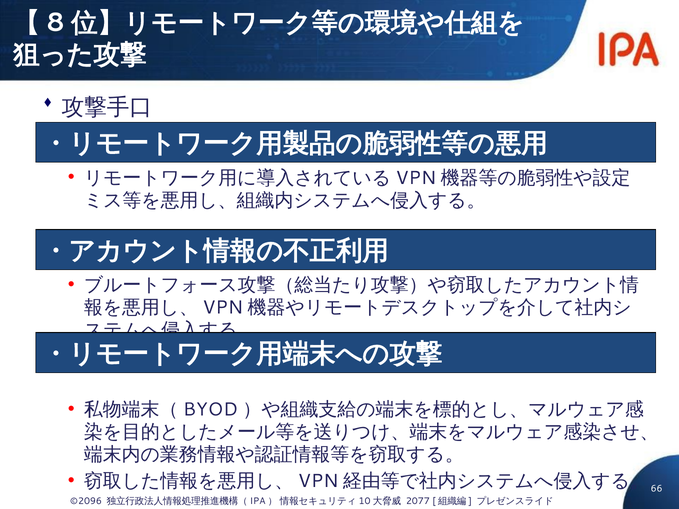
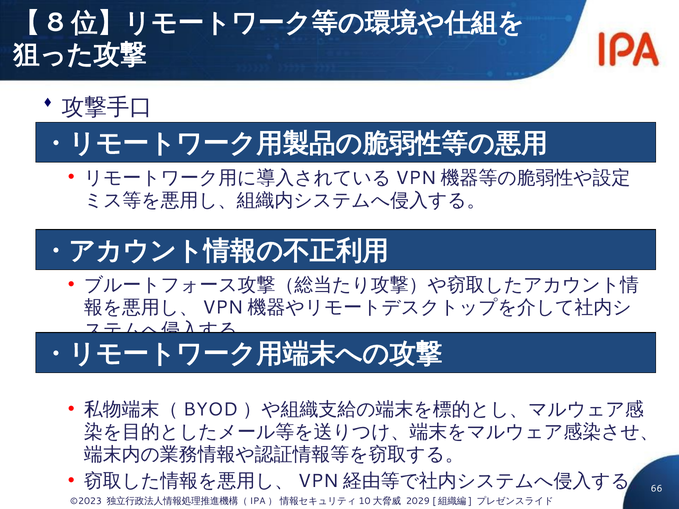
©2096: ©2096 -> ©2023 (86, 501)
2077: 2077 -> 2029 (418, 501)
